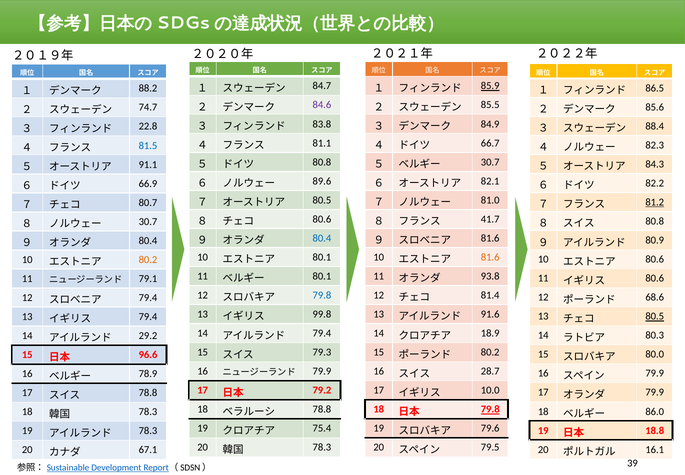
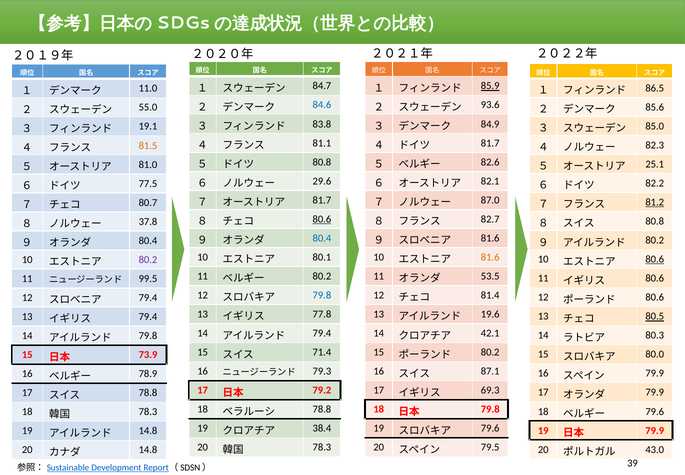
88.2: 88.2 -> 11.0 (148, 88)
84.6 colour: purple -> blue (322, 105)
85.5: 85.5 -> 93.6 (490, 105)
74.7: 74.7 -> 55.0 (148, 107)
88.4: 88.4 -> 85.0 (655, 126)
22.8: 22.8 -> 19.1 (148, 126)
66.7: 66.7 -> 81.7 (490, 143)
81.5 colour: blue -> orange (148, 145)
30.7: 30.7 -> 82.6 (490, 162)
84.3: 84.3 -> 25.1 (655, 164)
91.1: 91.1 -> 81.0 (148, 164)
89.6: 89.6 -> 29.6 (322, 181)
66.9: 66.9 -> 77.5 (148, 183)
80.5: 80.5 -> 81.7 (322, 200)
81.0: 81.0 -> 87.0 (490, 200)
80.6 underline: none -> present (322, 219)
41.7: 41.7 -> 82.7 (490, 219)
30.7: 30.7 -> 37.8 (148, 221)
80.9: 80.9 -> 80.2 (655, 240)
80.6 underline: none -> present (655, 259)
80.2 colour: orange -> purple (148, 259)
80.1: 80.1 -> 80.2 (322, 276)
93.8: 93.8 -> 53.5 (490, 276)
79.1: 79.1 -> 99.5 (148, 278)
68.6: 68.6 -> 80.6 (655, 297)
99.8: 99.8 -> 77.8 (322, 314)
91.6: 91.6 -> 19.6 (490, 314)
18.9: 18.9 -> 42.1 (490, 333)
29.2: 29.2 -> 79.8 (148, 335)
79.3: 79.3 -> 71.4 (322, 352)
96.6: 96.6 -> 73.9 (148, 354)
79.9: 79.9 -> 79.3 (322, 371)
28.7: 28.7 -> 87.1 (490, 371)
10.0: 10.0 -> 69.3 (490, 390)
79.8 underline: present -> none (490, 409)
86.0: 86.0 -> 79.6 (655, 411)
75.4: 75.4 -> 38.4 (322, 428)
18.8: 18.8 -> 79.9 (655, 430)
78.3: 78.3 -> 14.8 (148, 430)
16.1: 16.1 -> 43.0 (655, 449)
67.1: 67.1 -> 14.8 (148, 449)
